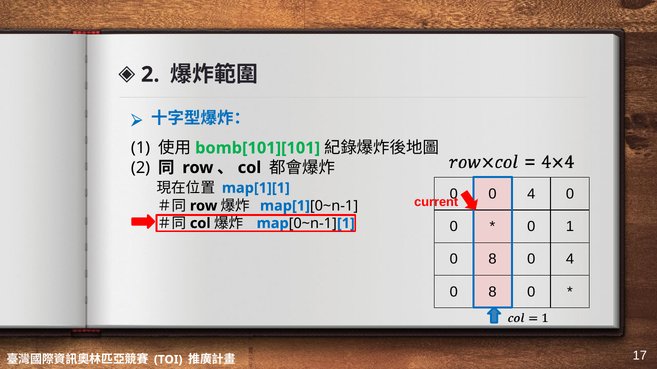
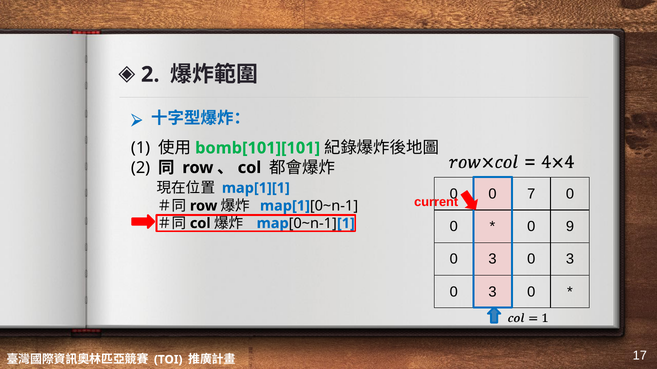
4: 4 -> 7 (531, 194)
0 1: 1 -> 9 (570, 227)
8: 8 -> 3 (492, 260)
4: 4 -> 3 (570, 260)
8: 8 -> 3 (492, 292)
